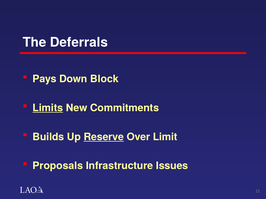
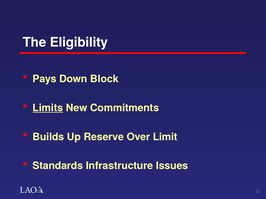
Deferrals: Deferrals -> Eligibility (79, 42)
Reserve underline: present -> none (104, 137)
Proposals: Proposals -> Standards (58, 166)
